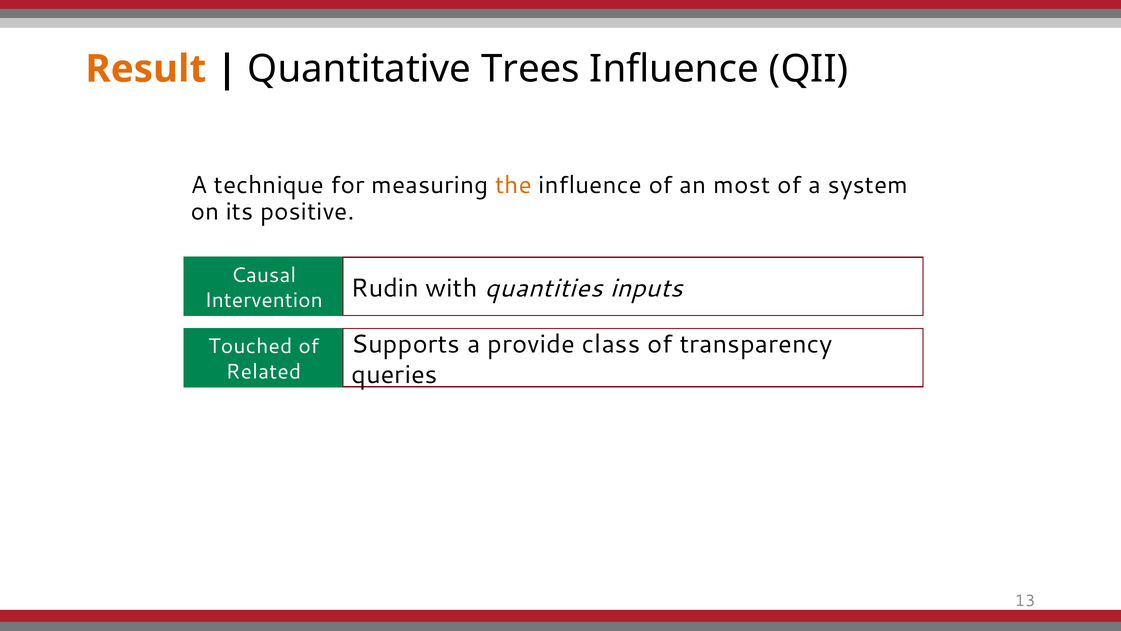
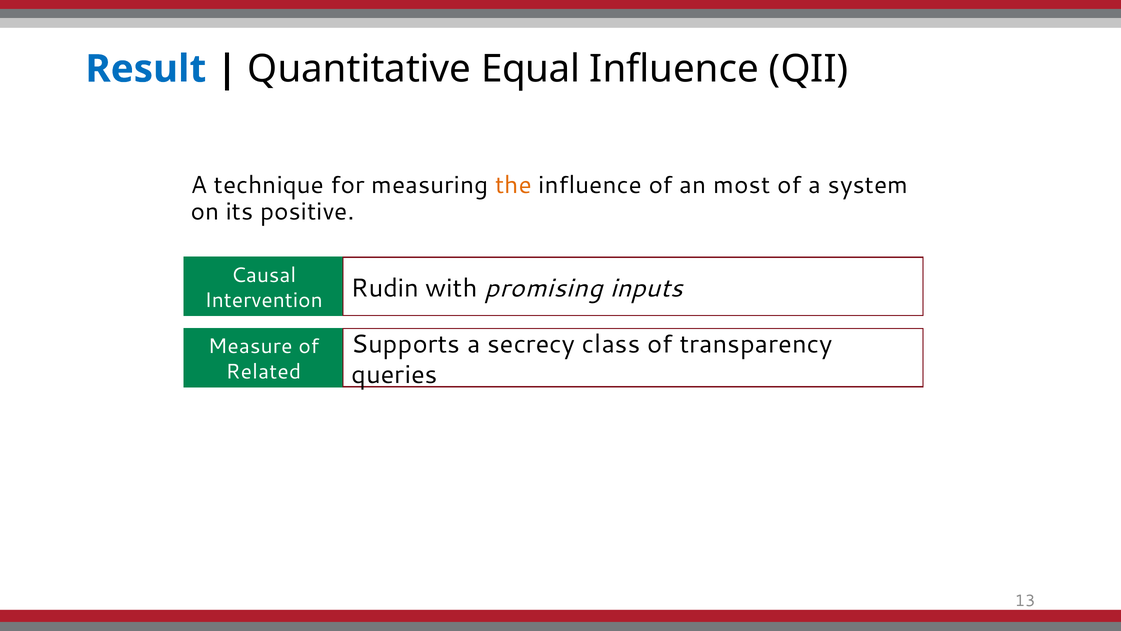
Result colour: orange -> blue (146, 69)
Trees: Trees -> Equal (530, 69)
quantities: quantities -> promising (544, 288)
provide: provide -> secrecy (531, 344)
Touched: Touched -> Measure (250, 346)
